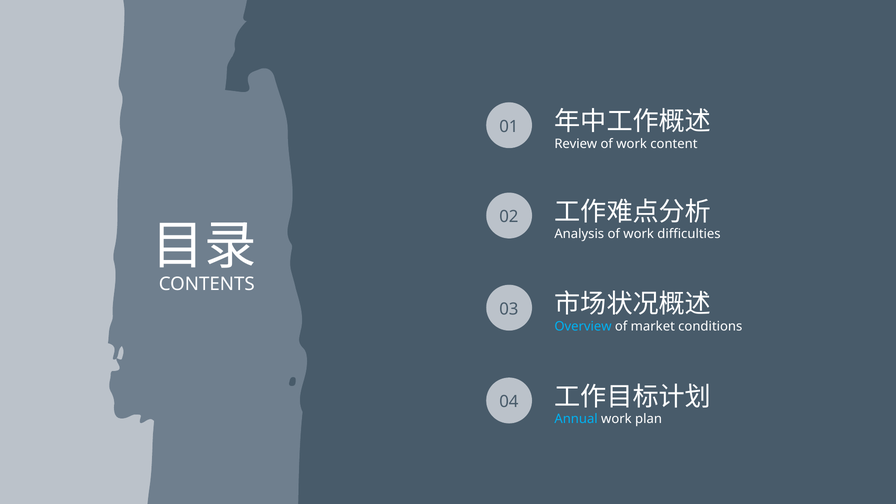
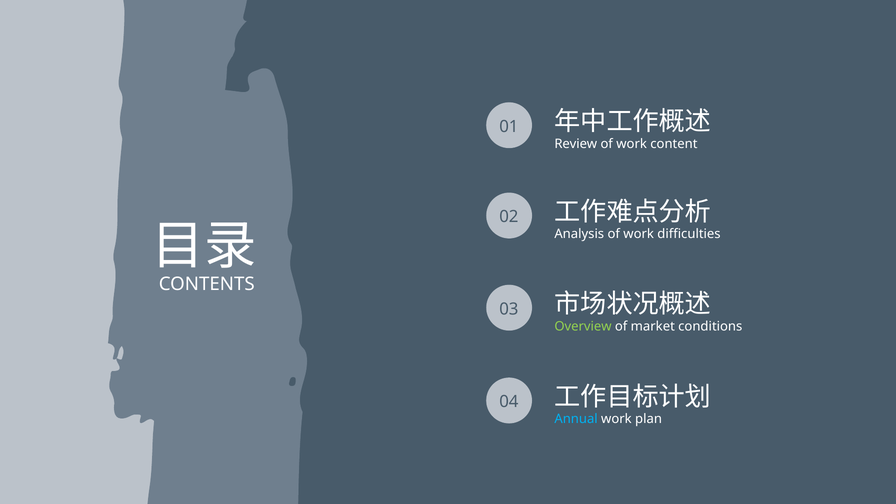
Overview colour: light blue -> light green (583, 326)
